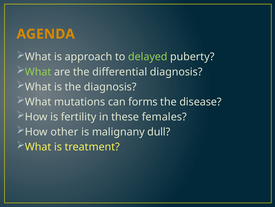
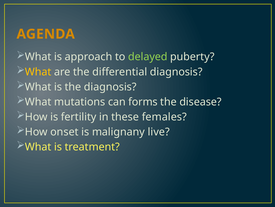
What colour: light green -> yellow (38, 72)
other: other -> onset (64, 131)
dull: dull -> live (159, 131)
